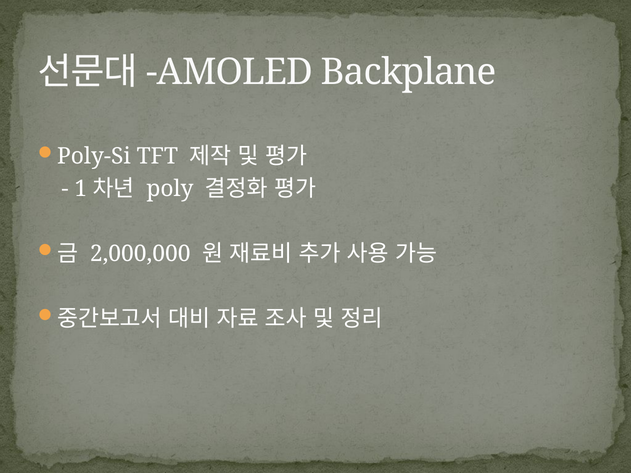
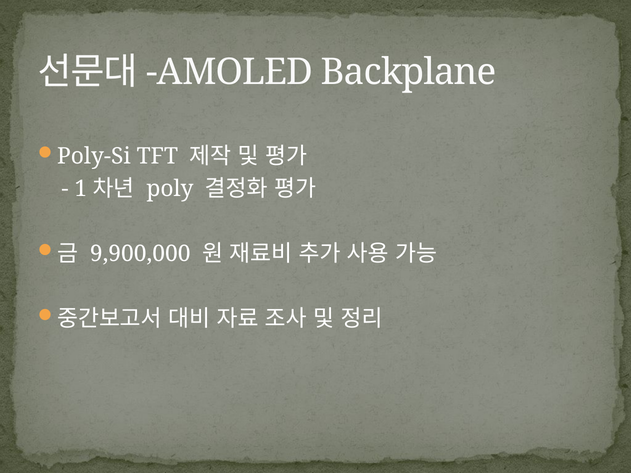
2,000,000: 2,000,000 -> 9,900,000 (140, 254)
